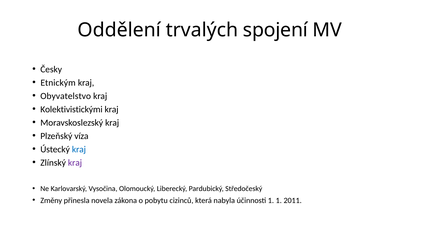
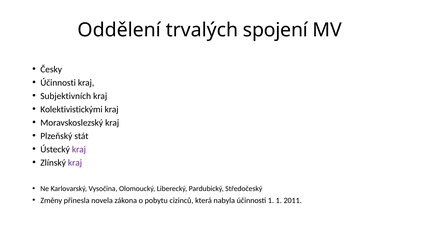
Etnickým: Etnickým -> Účinnosti (58, 83)
Obyvatelstvo: Obyvatelstvo -> Subjektivních (66, 96)
víza: víza -> stát (81, 136)
kraj colour: blue -> purple (79, 149)
